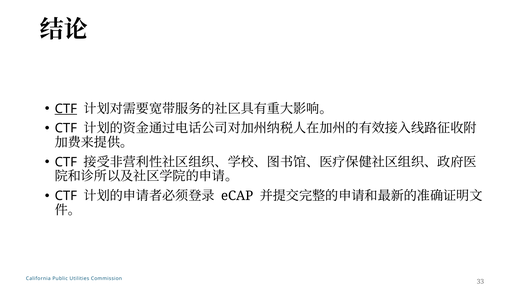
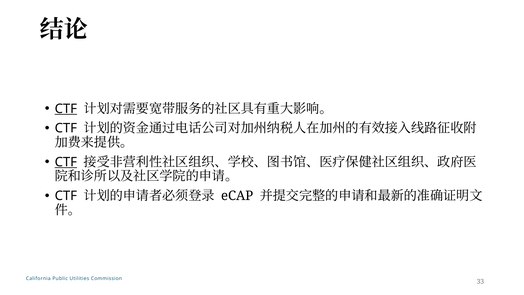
CTF underline: none -> present (66, 162)
